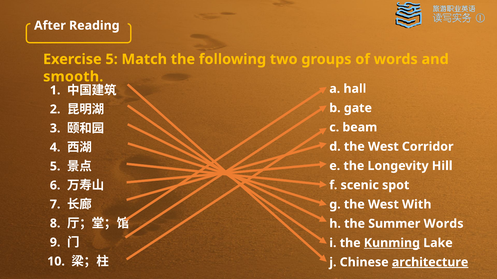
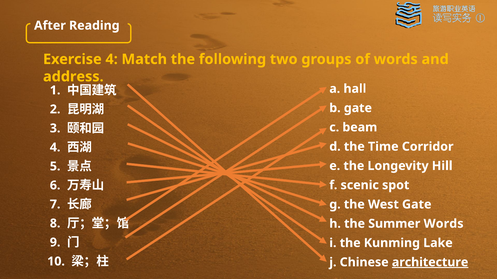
Exercise 5: 5 -> 4 (112, 59)
smooth: smooth -> address (73, 77)
d the West: West -> Time (383, 147)
West With: With -> Gate (417, 205)
Kunming underline: present -> none (392, 243)
